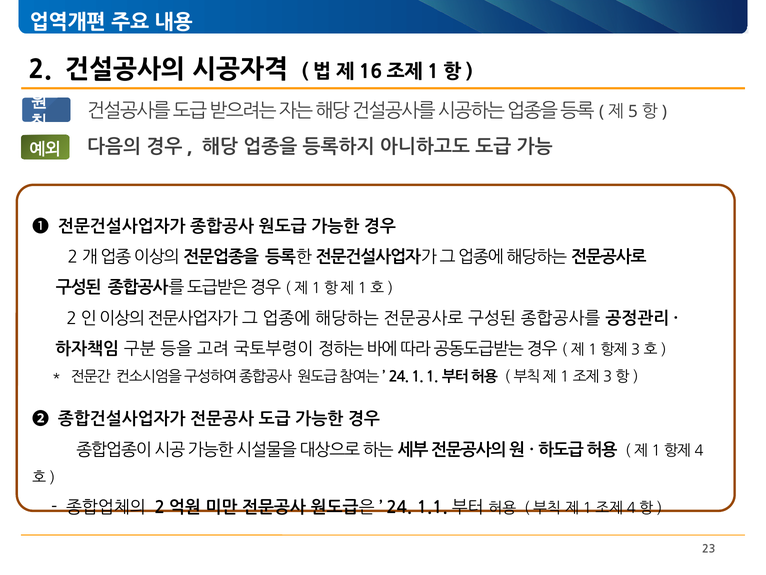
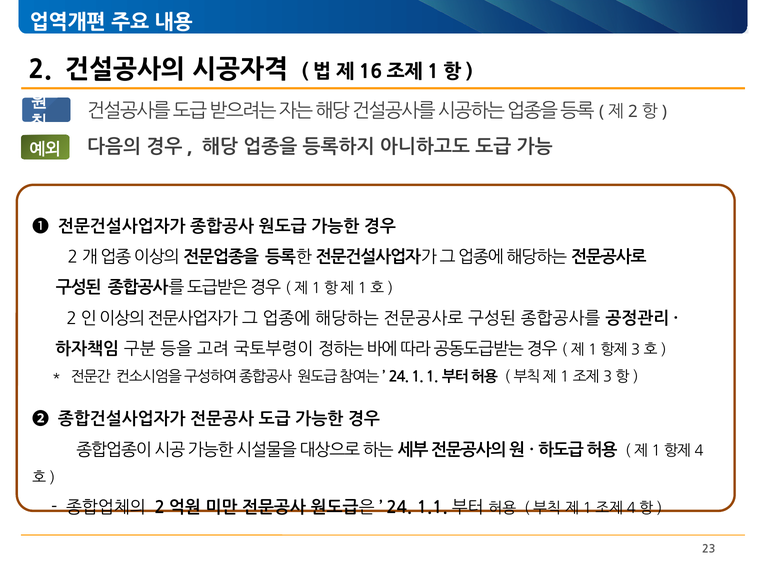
5: 5 -> 2 (633, 111)
